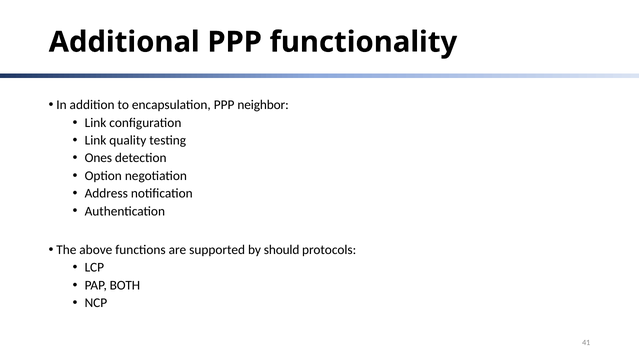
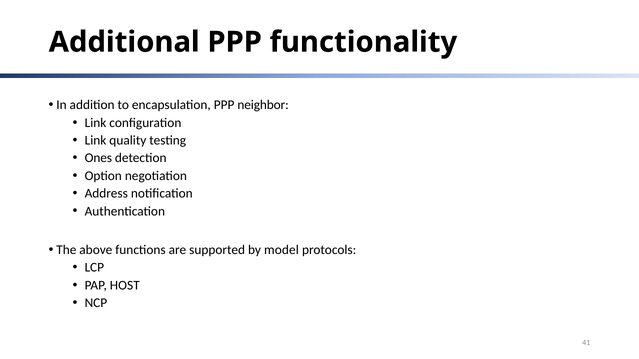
should: should -> model (281, 250)
BOTH: BOTH -> HOST (125, 286)
